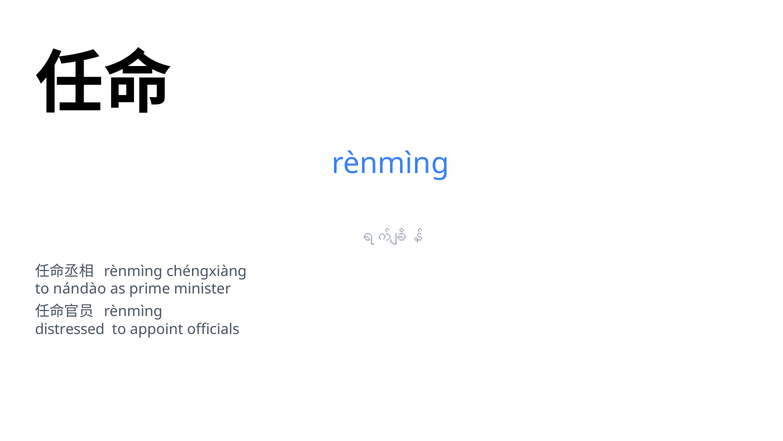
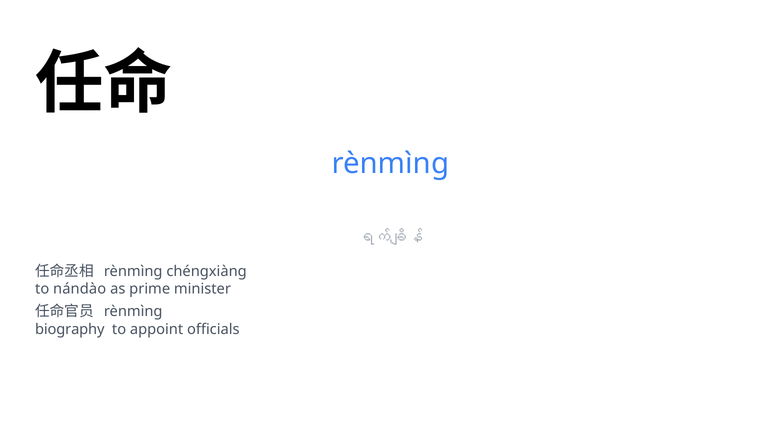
distressed: distressed -> biography (70, 329)
